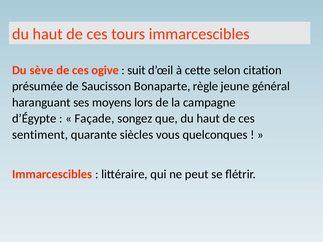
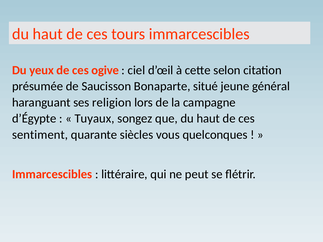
sève: sève -> yeux (42, 70)
suit: suit -> ciel (136, 70)
règle: règle -> situé (206, 86)
moyens: moyens -> religion (112, 103)
Façade: Façade -> Tuyaux (95, 119)
